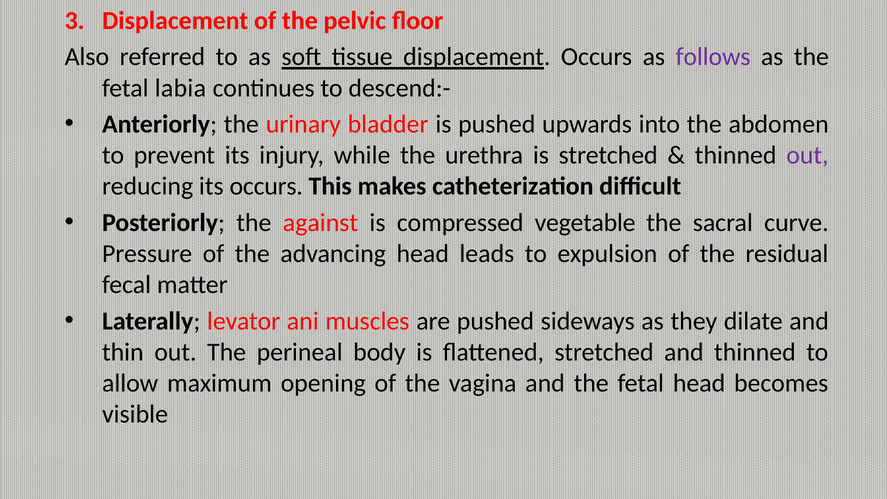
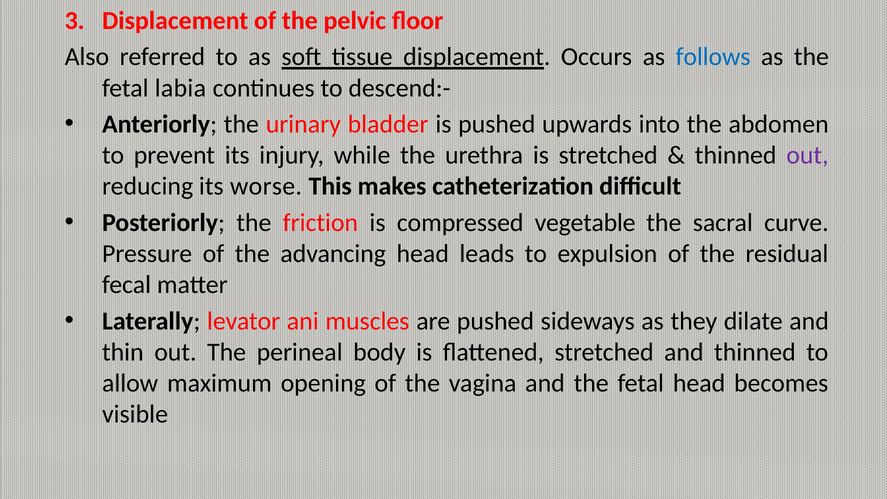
follows colour: purple -> blue (713, 57)
its occurs: occurs -> worse (266, 186)
against: against -> friction (321, 223)
